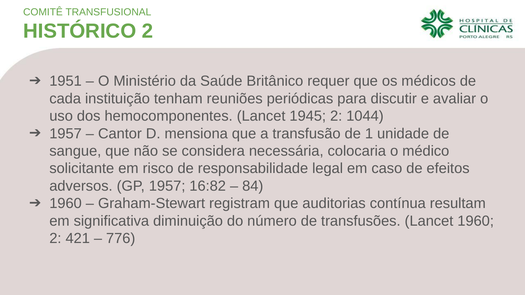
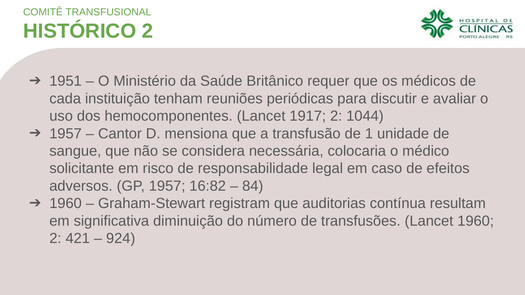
1945: 1945 -> 1917 (308, 116)
776: 776 -> 924 (121, 239)
